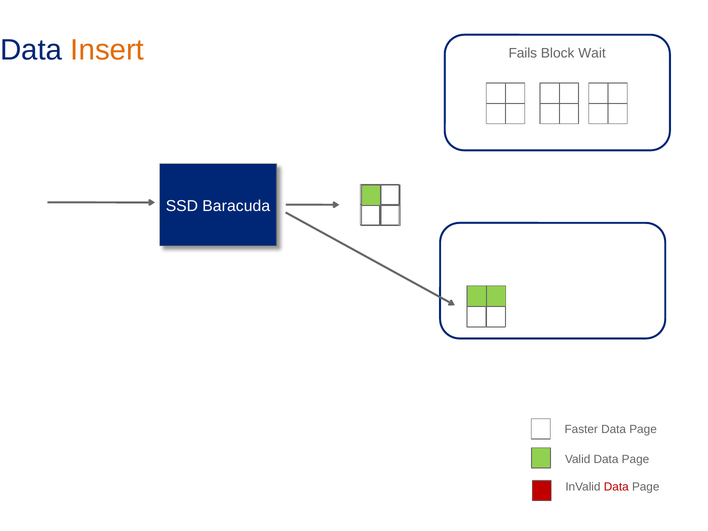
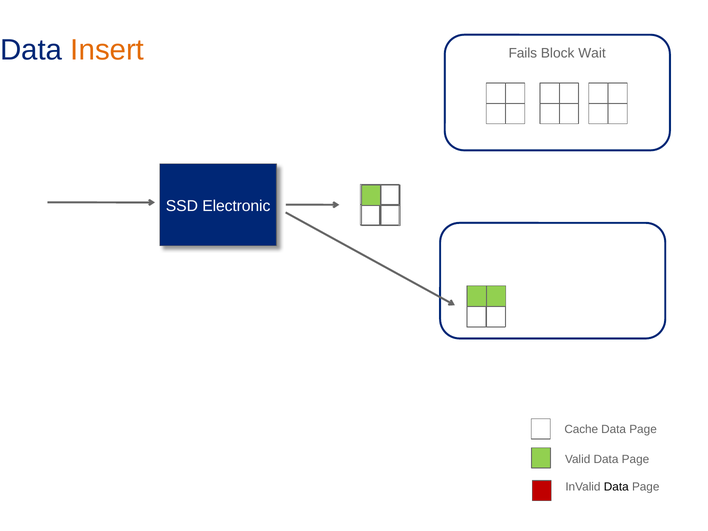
Baracuda: Baracuda -> Electronic (236, 206)
Faster: Faster -> Cache (581, 429)
Data colour: red -> black (616, 487)
